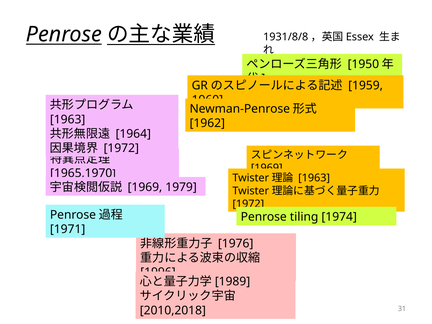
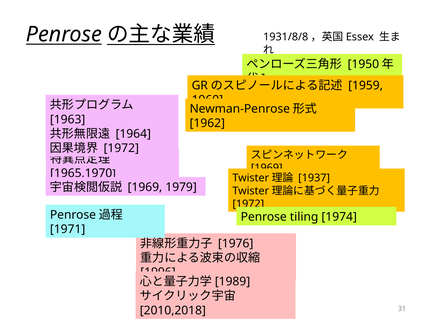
1963: 1963 -> 1937 (314, 178)
